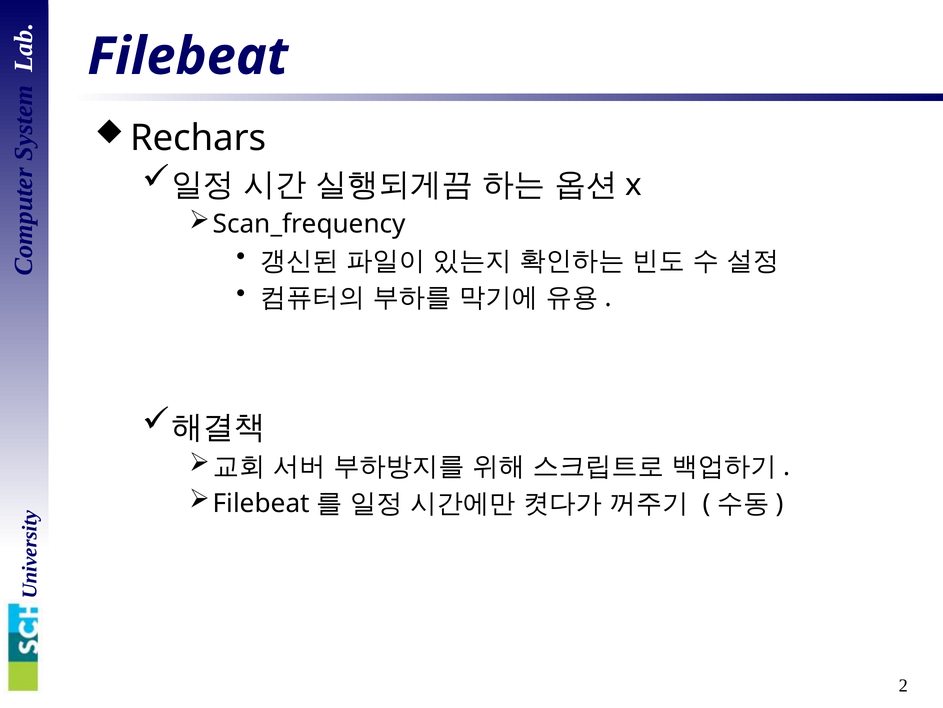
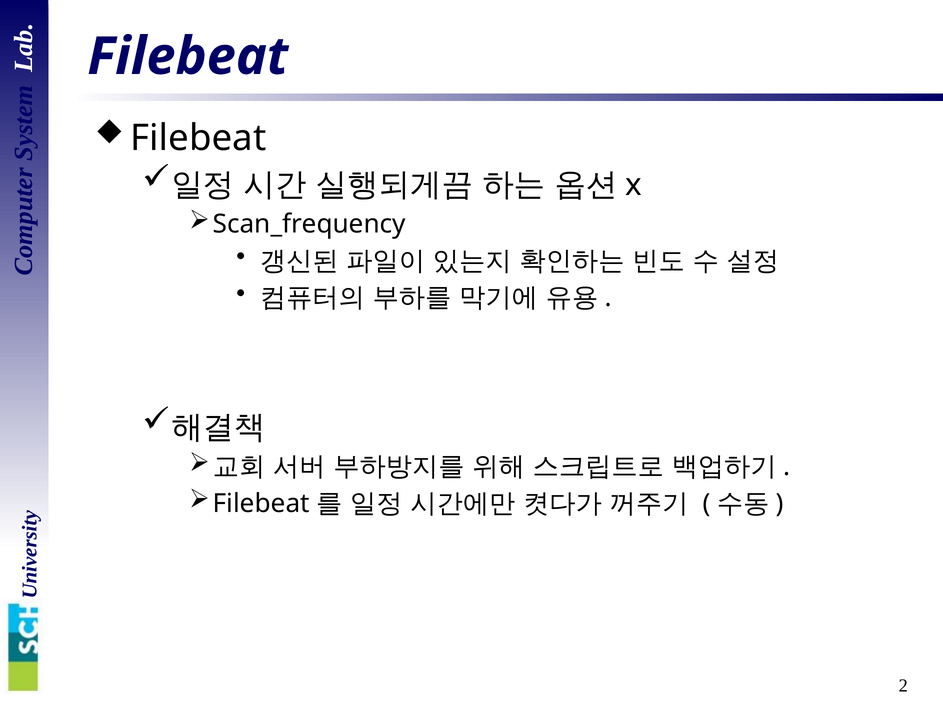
Rechars: Rechars -> Filebeat (198, 138)
